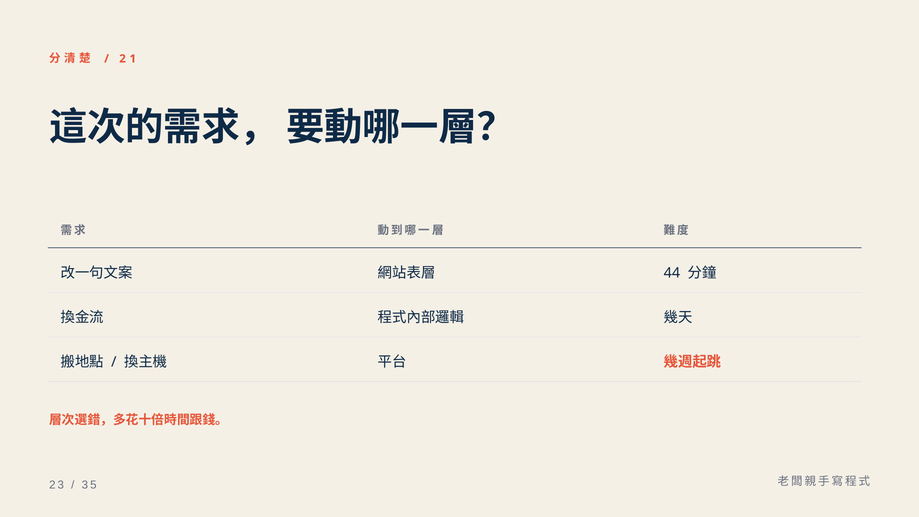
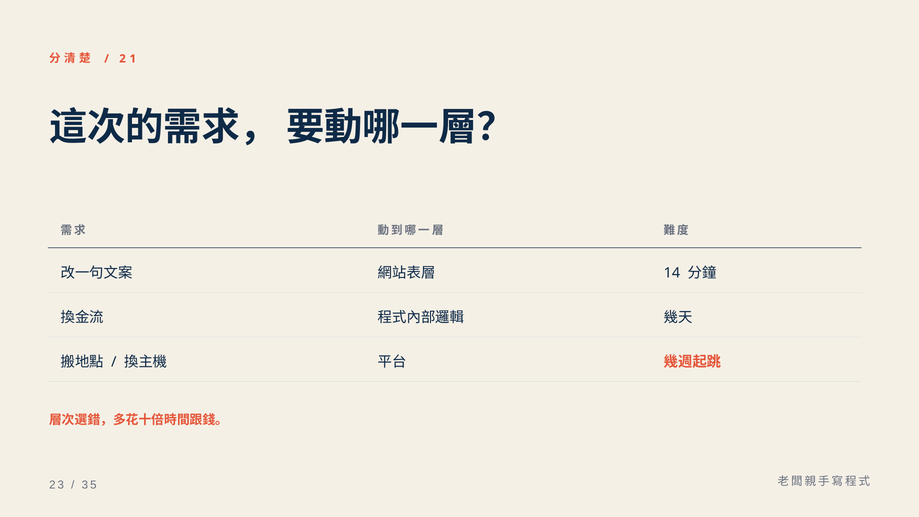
44: 44 -> 14 (672, 273)
